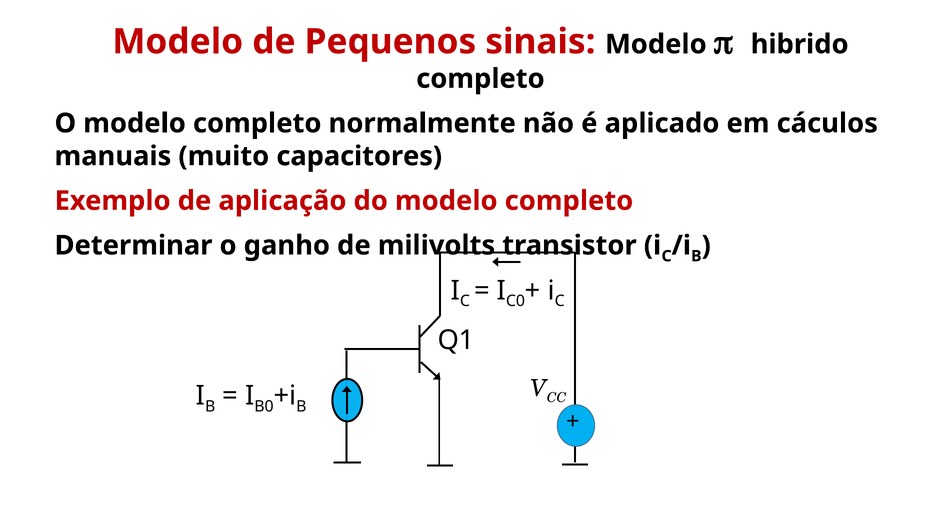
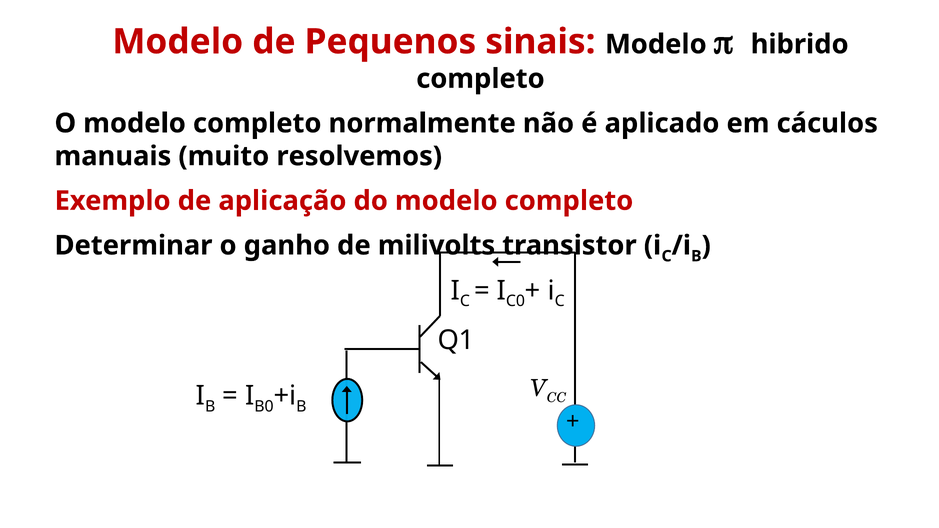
capacitores: capacitores -> resolvemos (359, 156)
